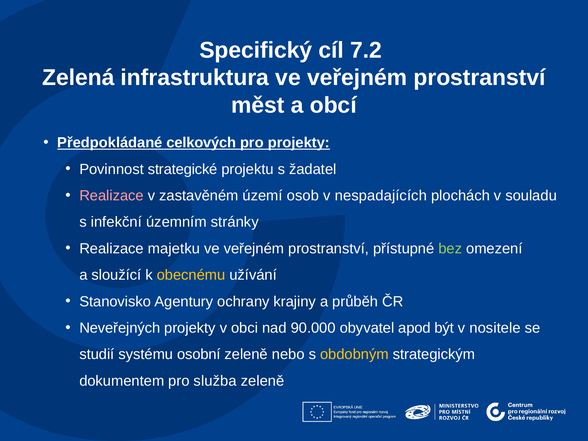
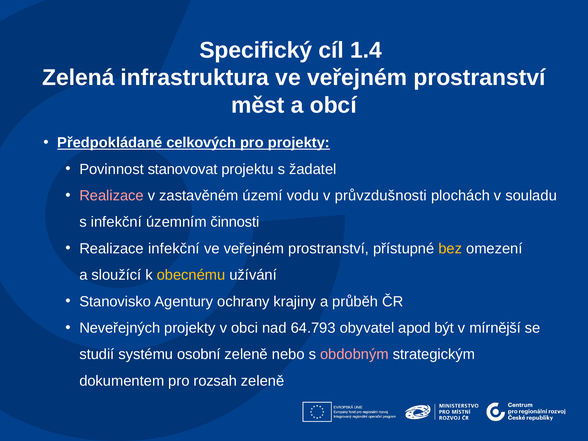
7.2: 7.2 -> 1.4 (366, 50)
strategické: strategické -> stanovovat (183, 169)
osob: osob -> vodu (303, 196)
nespadajících: nespadajících -> průvzdušnosti (381, 196)
stránky: stránky -> činnosti (235, 222)
Realizace majetku: majetku -> infekční (174, 249)
bez colour: light green -> yellow (450, 249)
90.000: 90.000 -> 64.793 (313, 328)
nositele: nositele -> mírnější (495, 328)
obdobným colour: yellow -> pink (354, 354)
služba: služba -> rozsah (215, 381)
